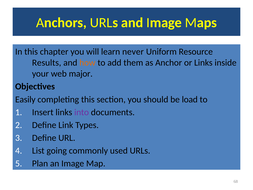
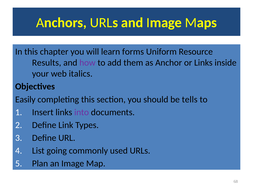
never: never -> forms (133, 52)
how colour: orange -> purple (87, 63)
major: major -> italics (81, 74)
load: load -> tells (190, 99)
